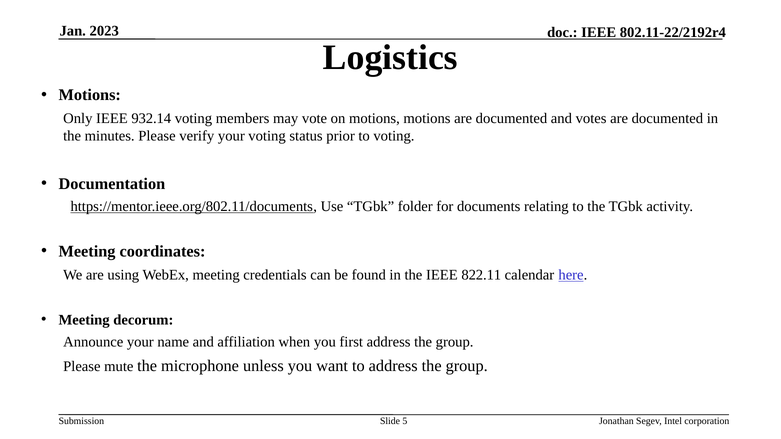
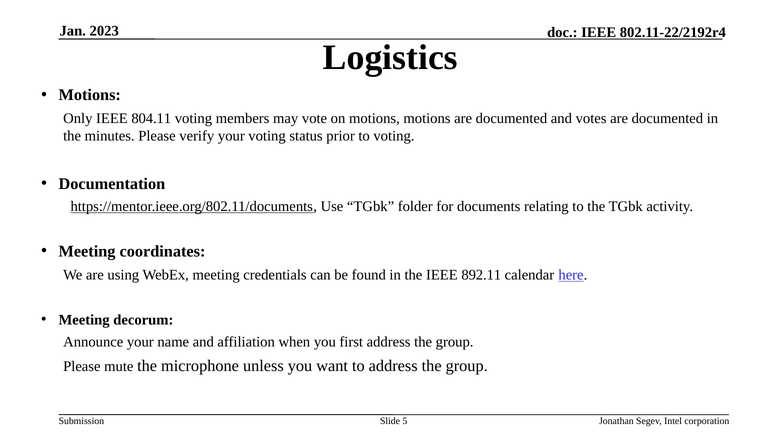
932.14: 932.14 -> 804.11 (151, 118)
822.11: 822.11 -> 892.11 (481, 275)
